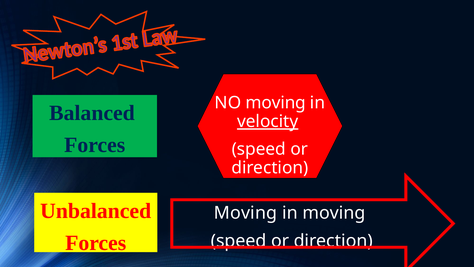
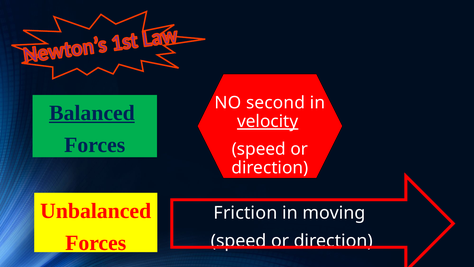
NO moving: moving -> second (276, 103)
Balanced underline: none -> present (92, 113)
Moving: Moving -> Friction (245, 213)
